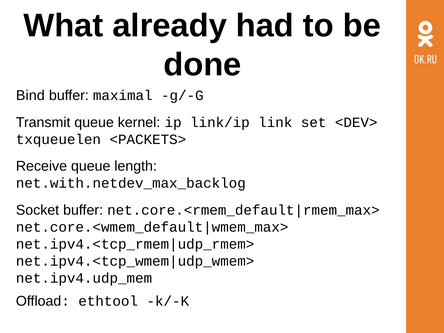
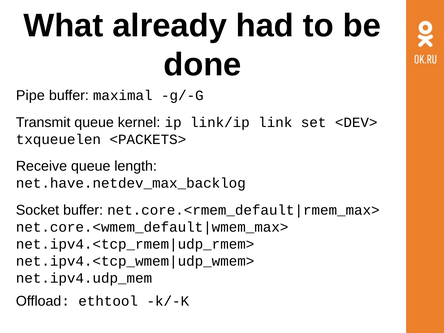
Bind: Bind -> Pipe (30, 95)
net.with.netdev_max_backlog: net.with.netdev_max_backlog -> net.have.netdev_max_backlog (131, 183)
